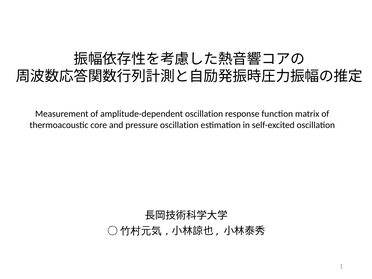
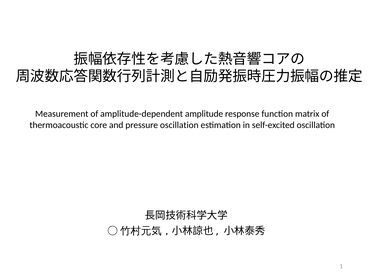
amplitude-dependent oscillation: oscillation -> amplitude (204, 114)
